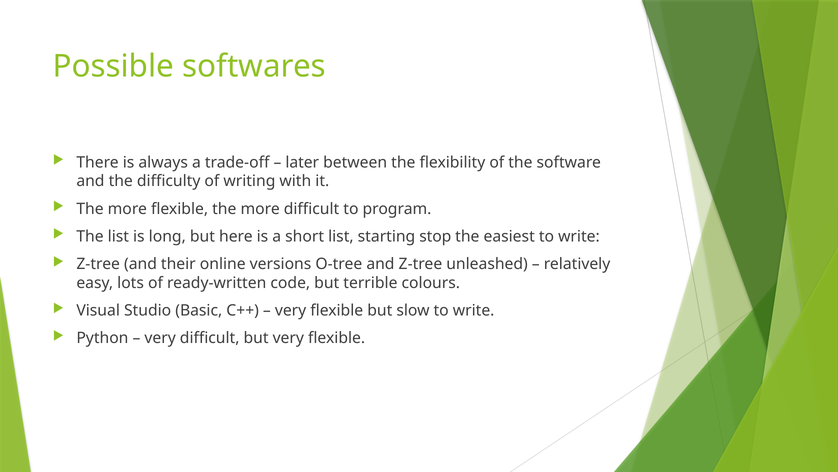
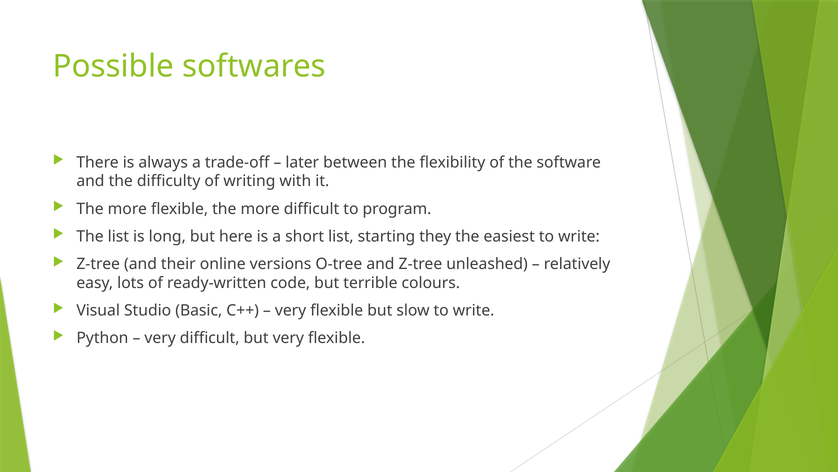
stop: stop -> they (435, 236)
